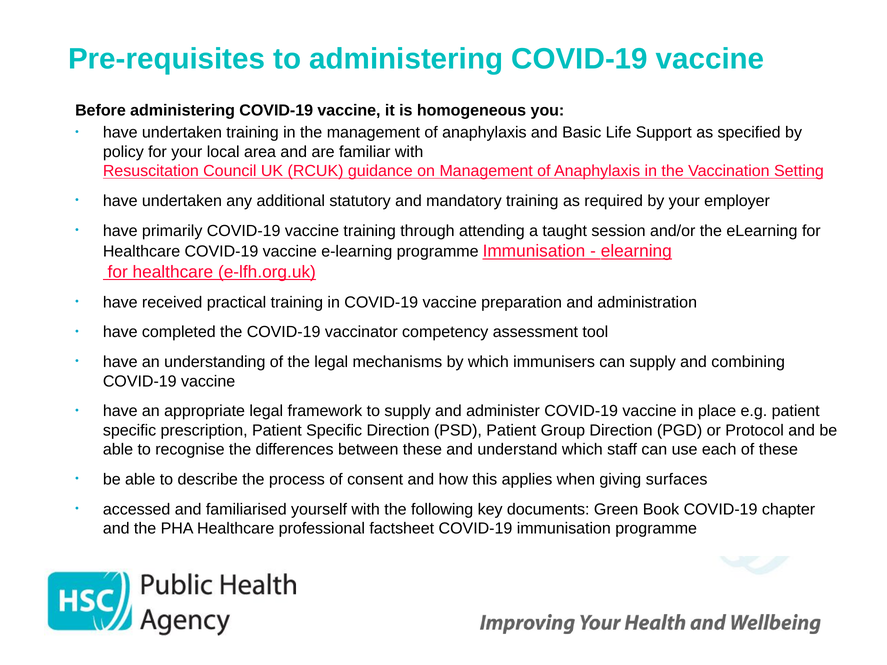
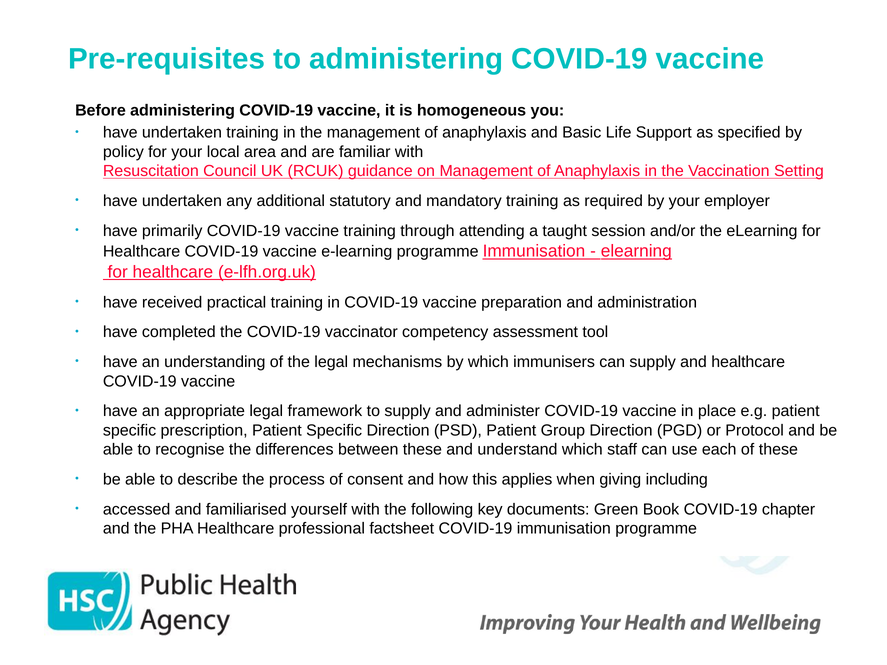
and combining: combining -> healthcare (748, 362)
surfaces: surfaces -> including (677, 480)
